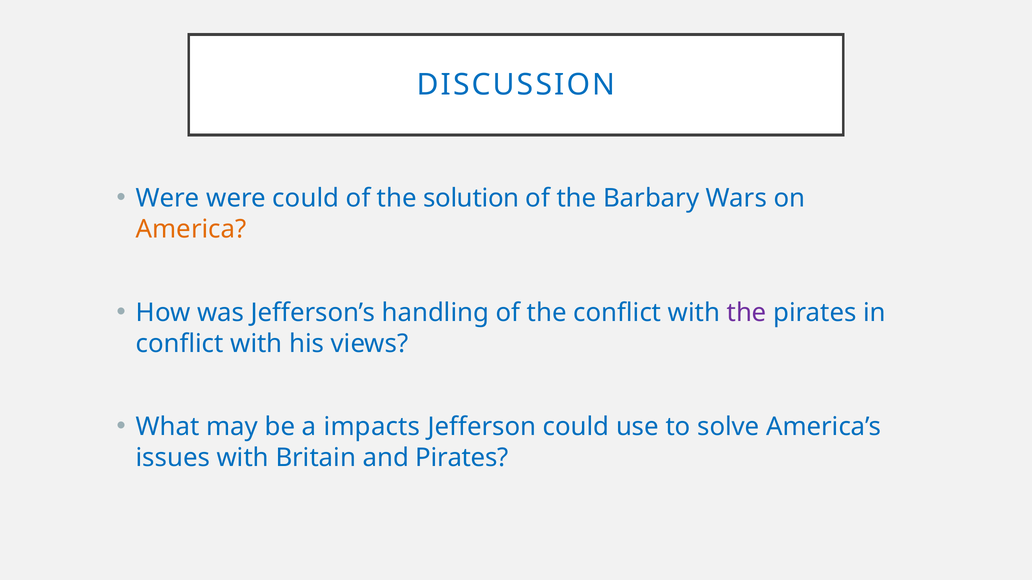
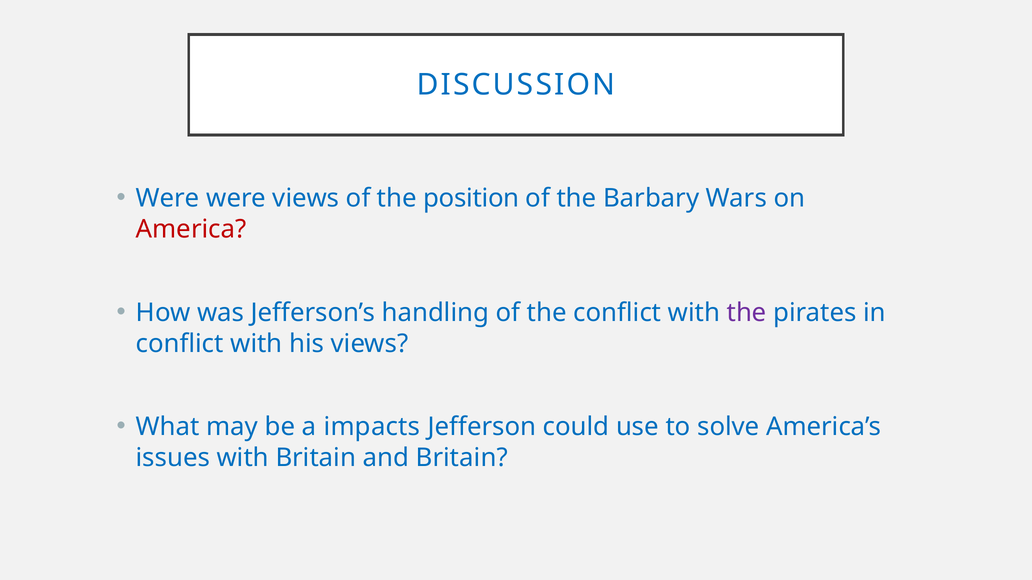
were could: could -> views (306, 198)
solution: solution -> position (471, 198)
America colour: orange -> red (191, 229)
and Pirates: Pirates -> Britain (462, 458)
